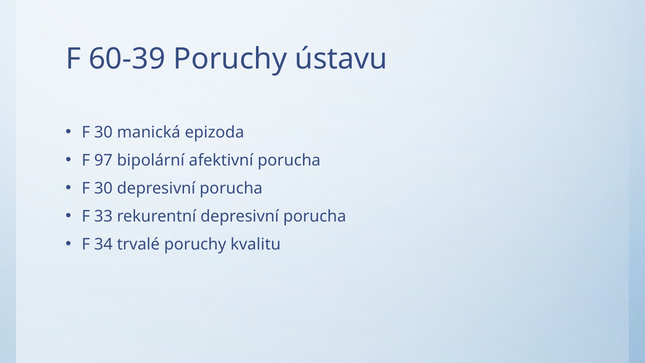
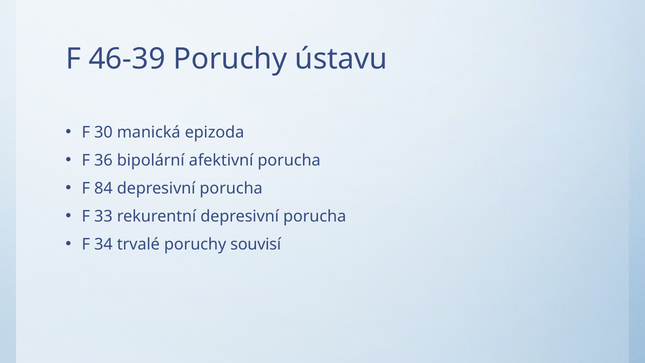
60-39: 60-39 -> 46-39 (127, 59)
97: 97 -> 36 (103, 160)
30: 30 -> 84 (103, 188)
kvalitu: kvalitu -> souvisí (256, 244)
